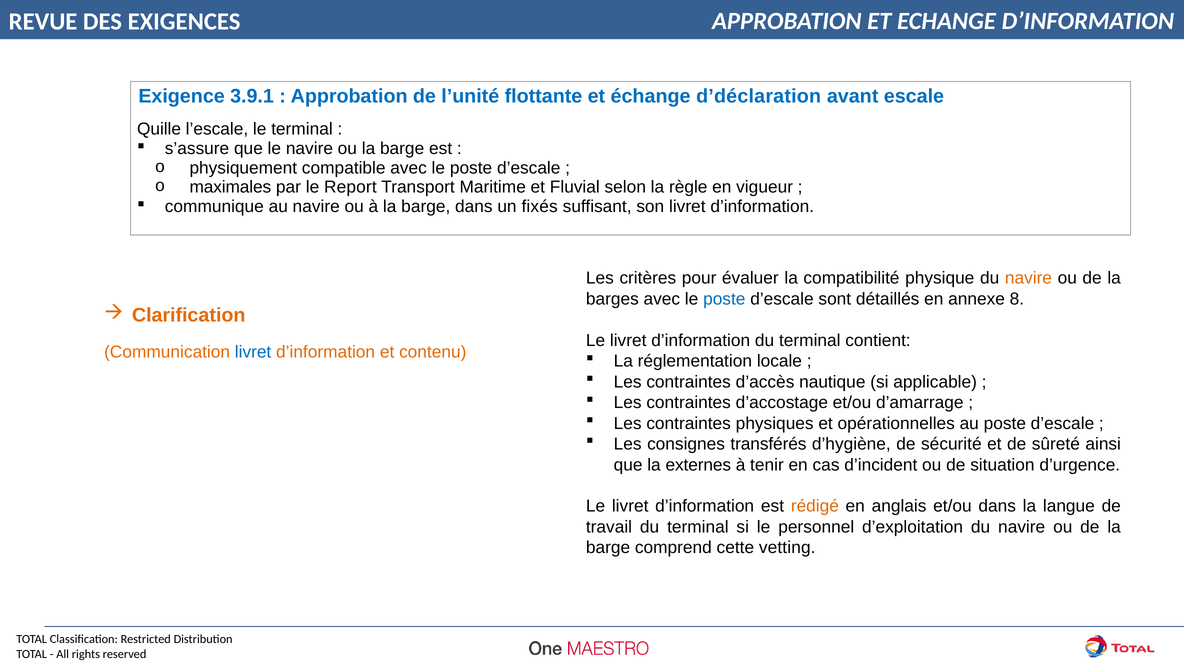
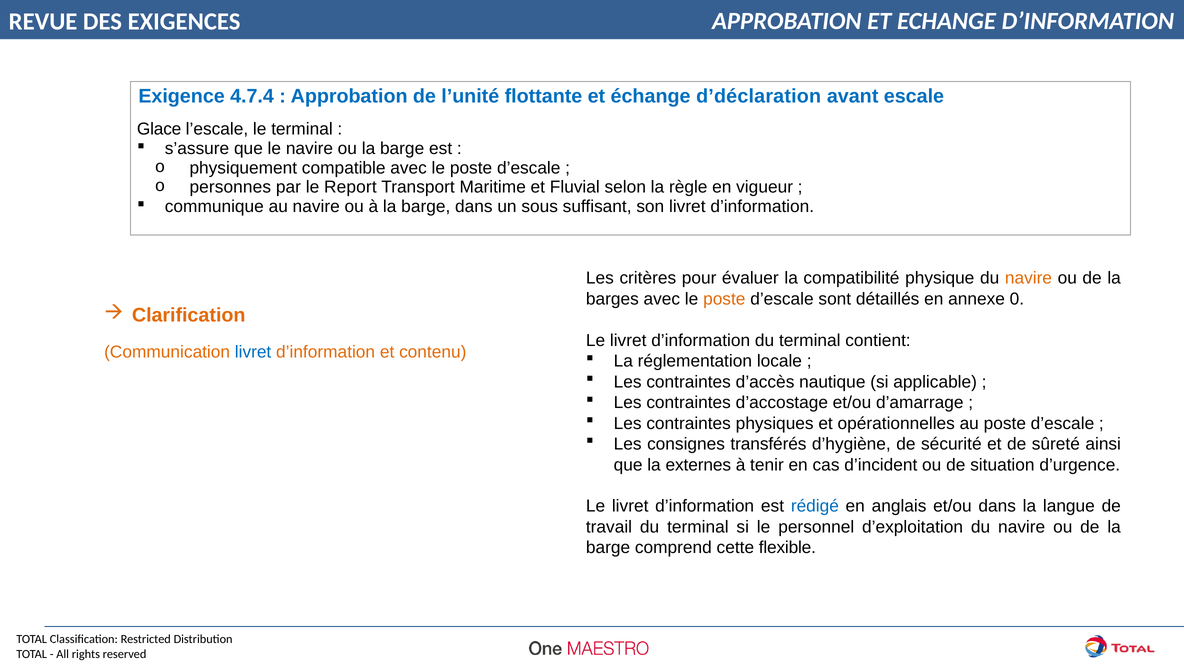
3.9.1: 3.9.1 -> 4.7.4 (252, 96)
Quille: Quille -> Glace (159, 129)
maximales: maximales -> personnes (230, 187)
fixés: fixés -> sous (540, 207)
poste colour: blue -> orange (724, 299)
8: 8 -> 0 (1017, 299)
rédigé colour: orange -> blue (815, 506)
vetting: vetting -> flexible (787, 548)
